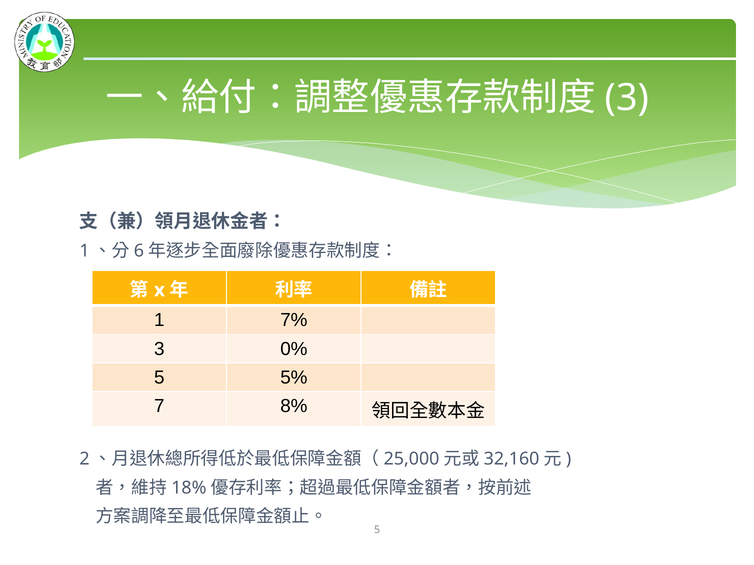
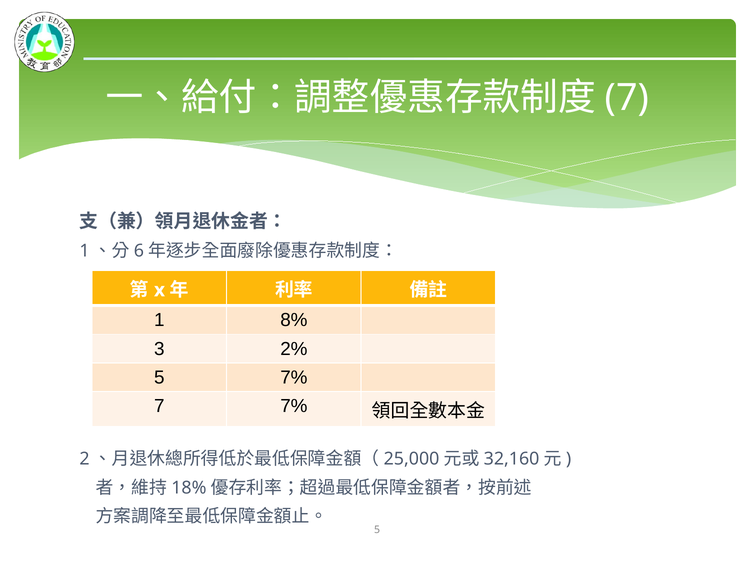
3: 3 -> 7 (627, 98)
7%: 7% -> 8% (294, 320)
0%: 0% -> 2% (294, 349)
5 5%: 5% -> 7% (294, 378)
7 8%: 8% -> 7% (294, 407)
